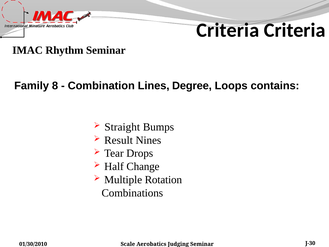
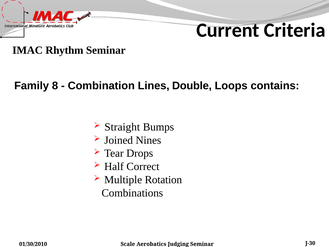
Criteria: Criteria -> Current (228, 30)
Degree: Degree -> Double (192, 86)
Result: Result -> Joined (119, 140)
Change: Change -> Correct (143, 166)
